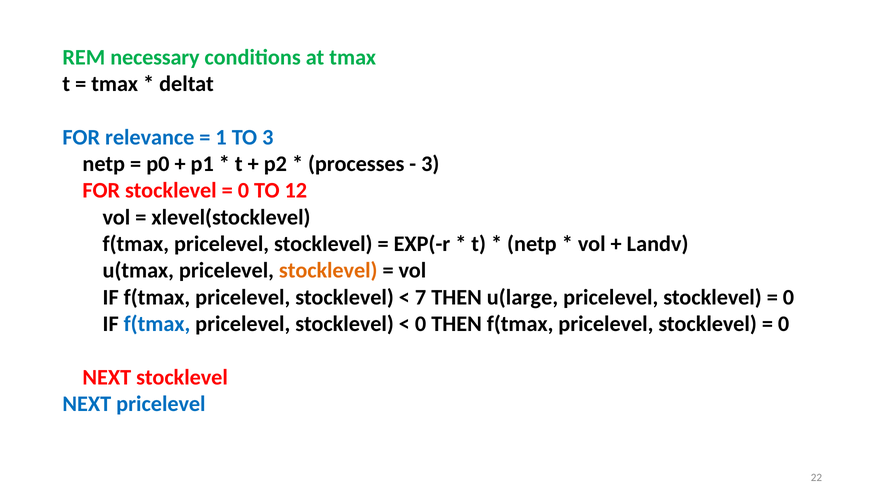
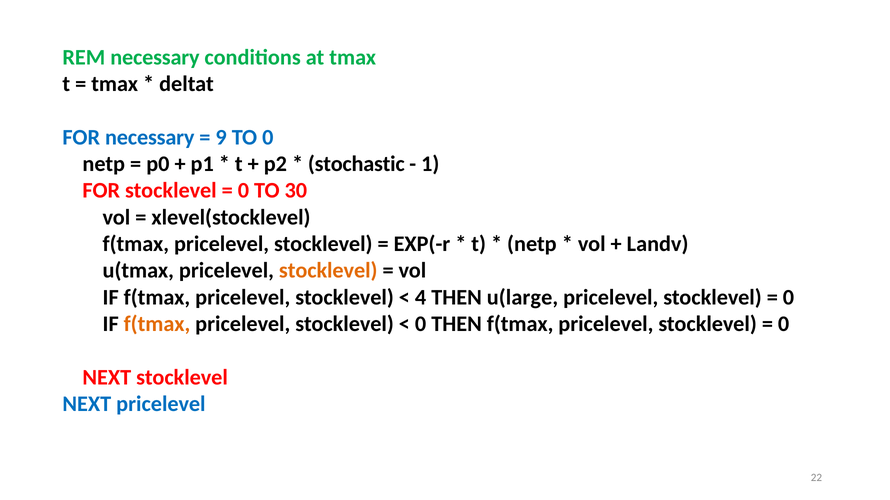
FOR relevance: relevance -> necessary (150, 137)
1: 1 -> 9 (221, 137)
TO 3: 3 -> 0 (268, 137)
processes: processes -> stochastic (356, 164)
3: 3 -> 1 (430, 164)
12: 12 -> 30 (296, 191)
7: 7 -> 4 (421, 298)
f(tmax colour: blue -> orange (157, 324)
